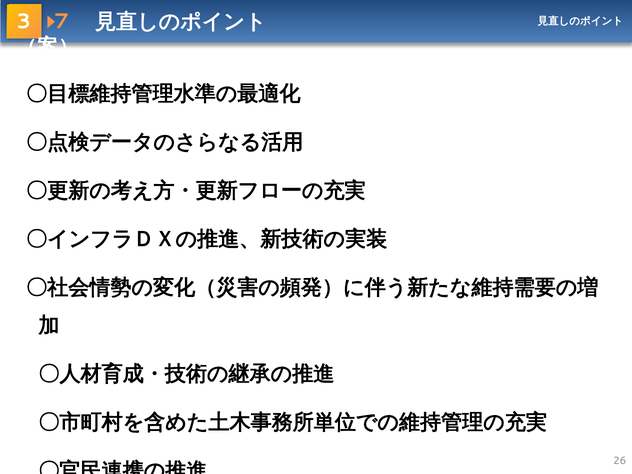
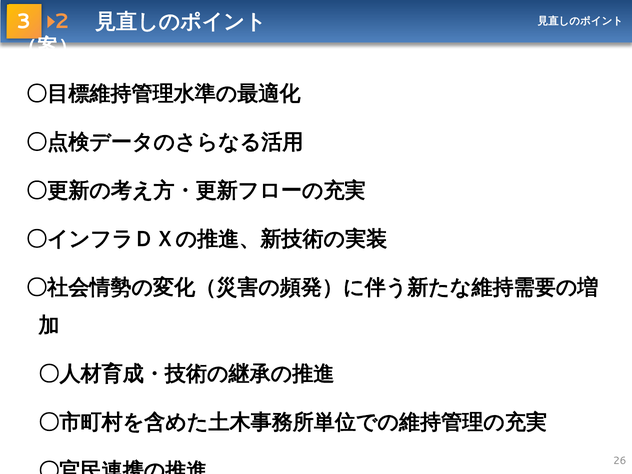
7: 7 -> 2 (62, 21)
